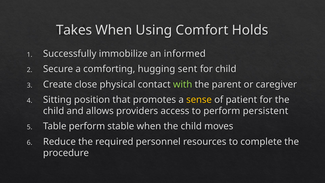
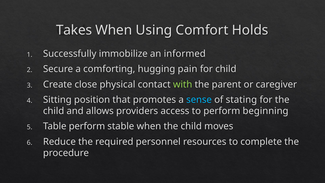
sent: sent -> pain (188, 69)
sense colour: yellow -> light blue (199, 100)
patient: patient -> stating (241, 100)
persistent: persistent -> beginning (266, 111)
